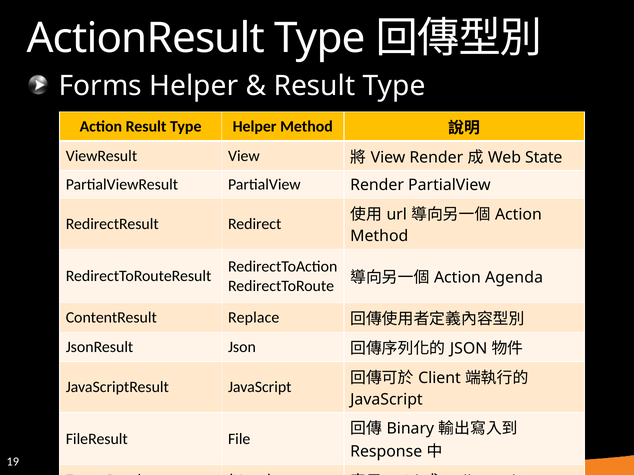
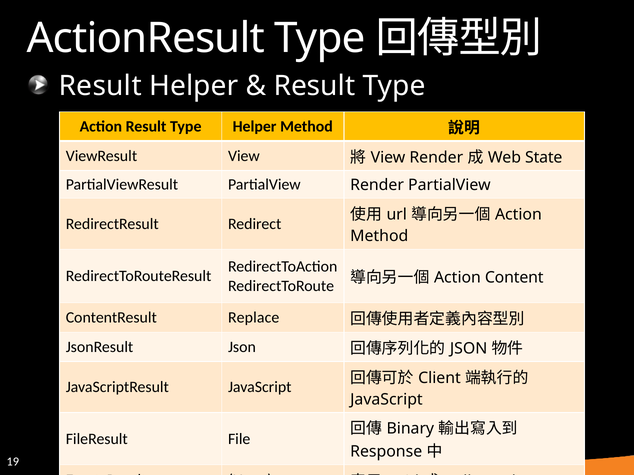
Forms: Forms -> Result (100, 86)
Agenda: Agenda -> Content (514, 278)
